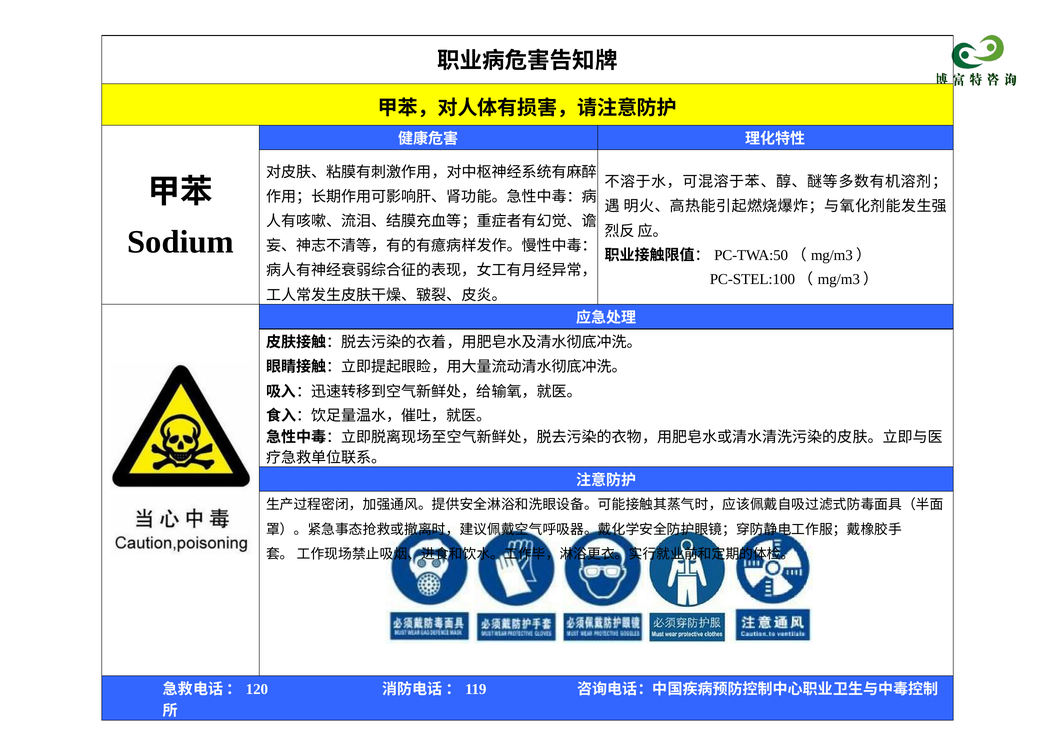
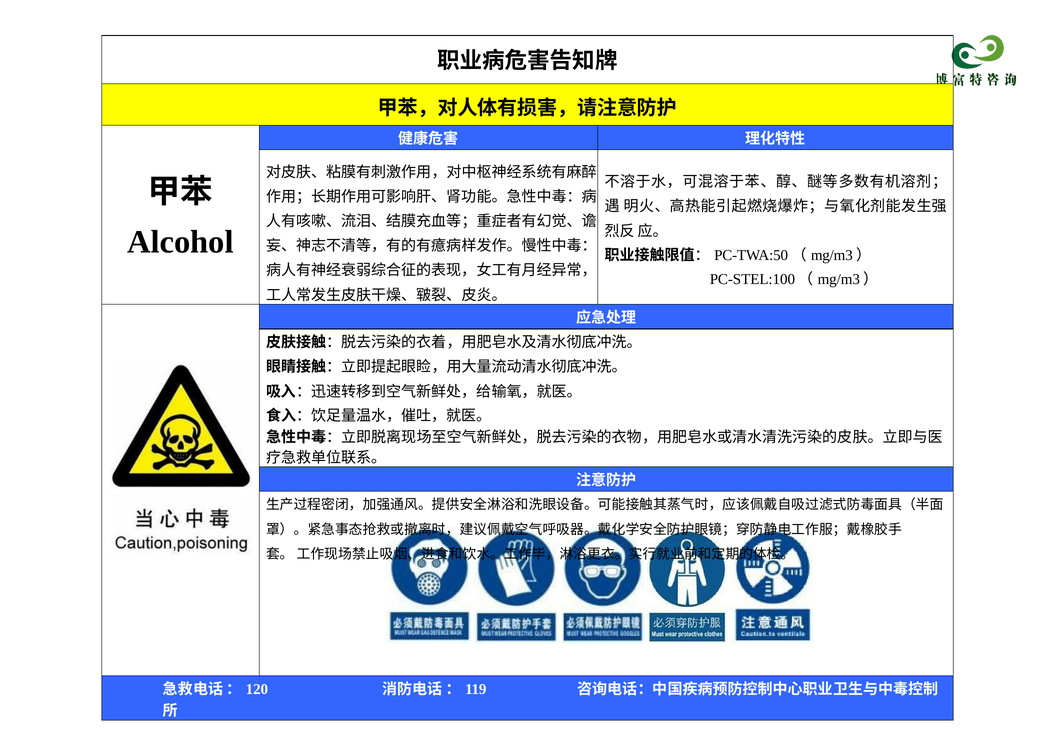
Sodium: Sodium -> Alcohol (181, 242)
